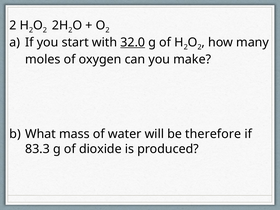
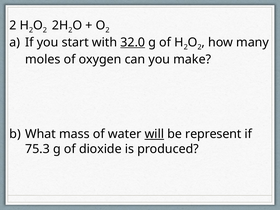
will underline: none -> present (154, 134)
therefore: therefore -> represent (213, 134)
83.3: 83.3 -> 75.3 (37, 149)
